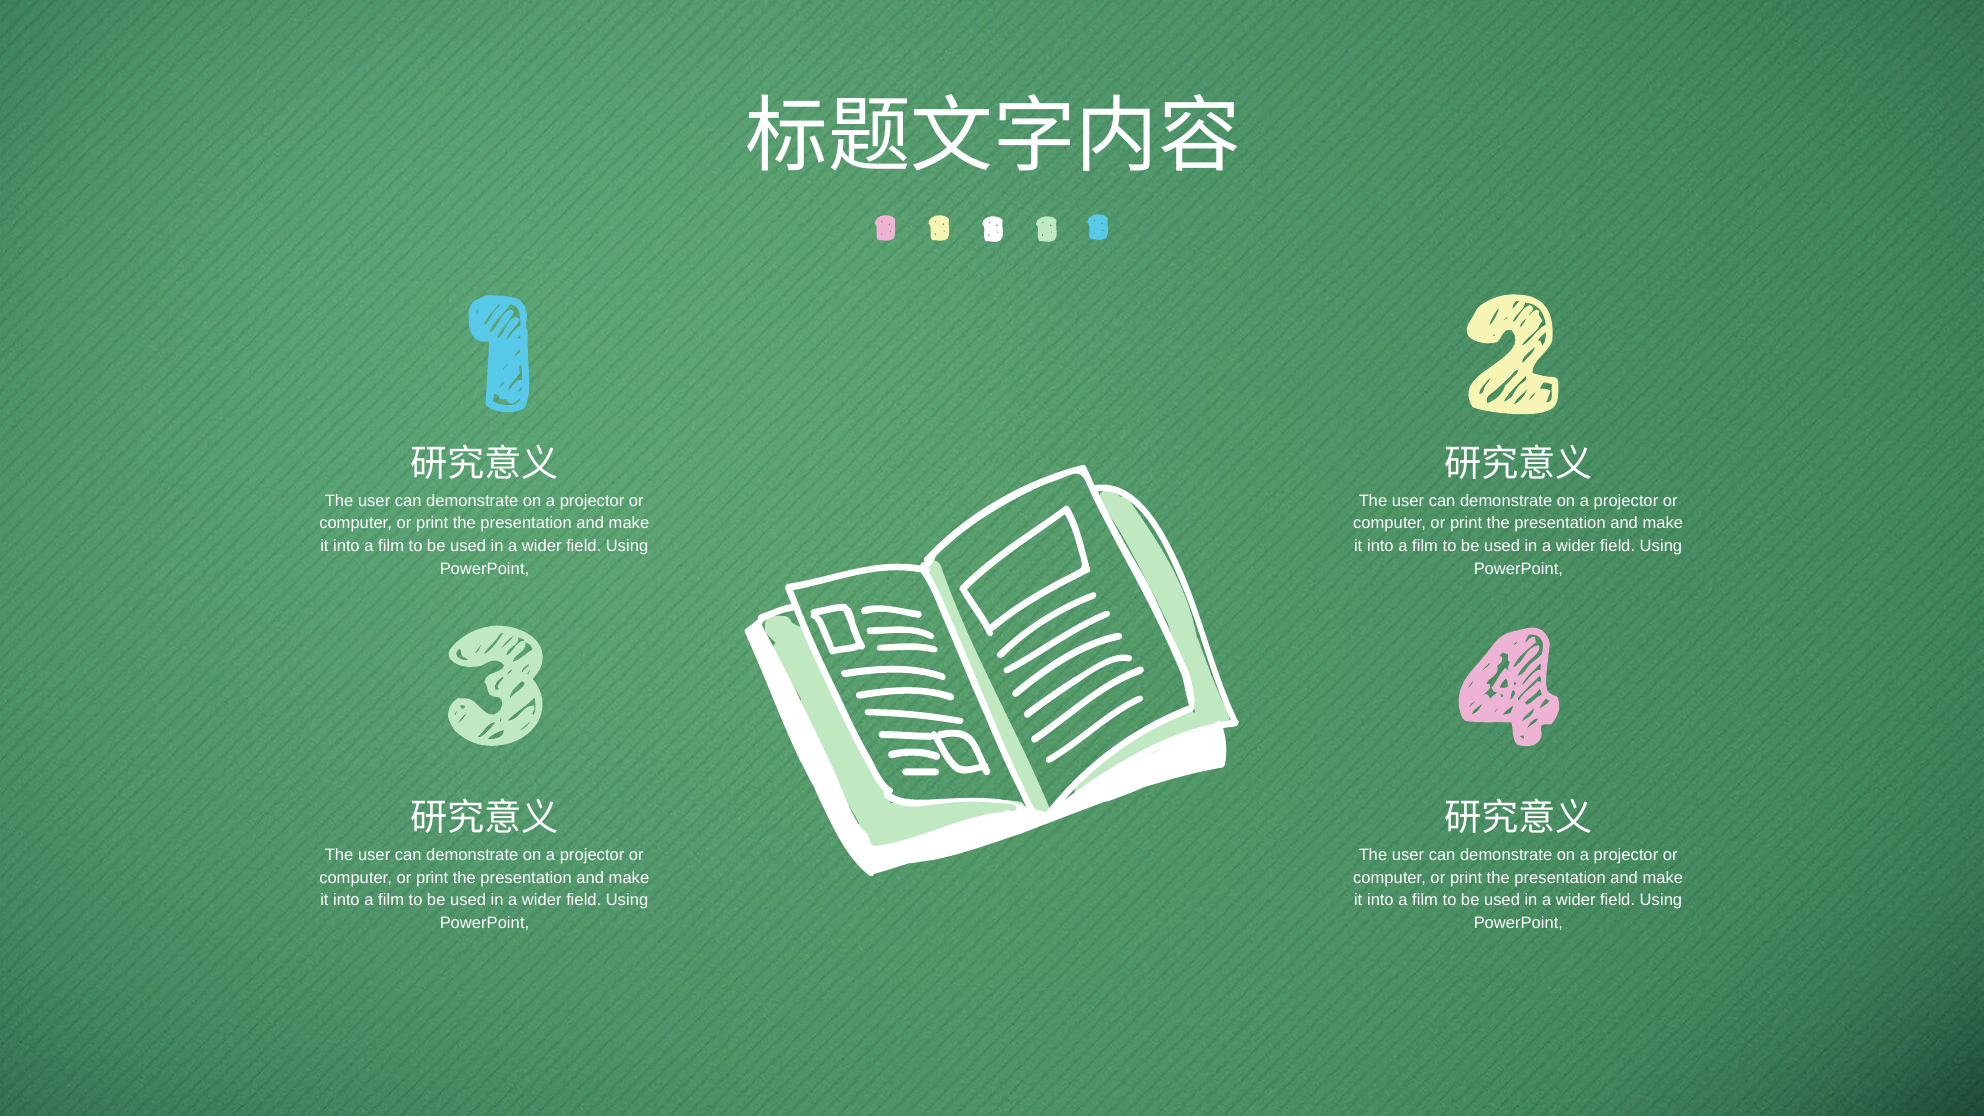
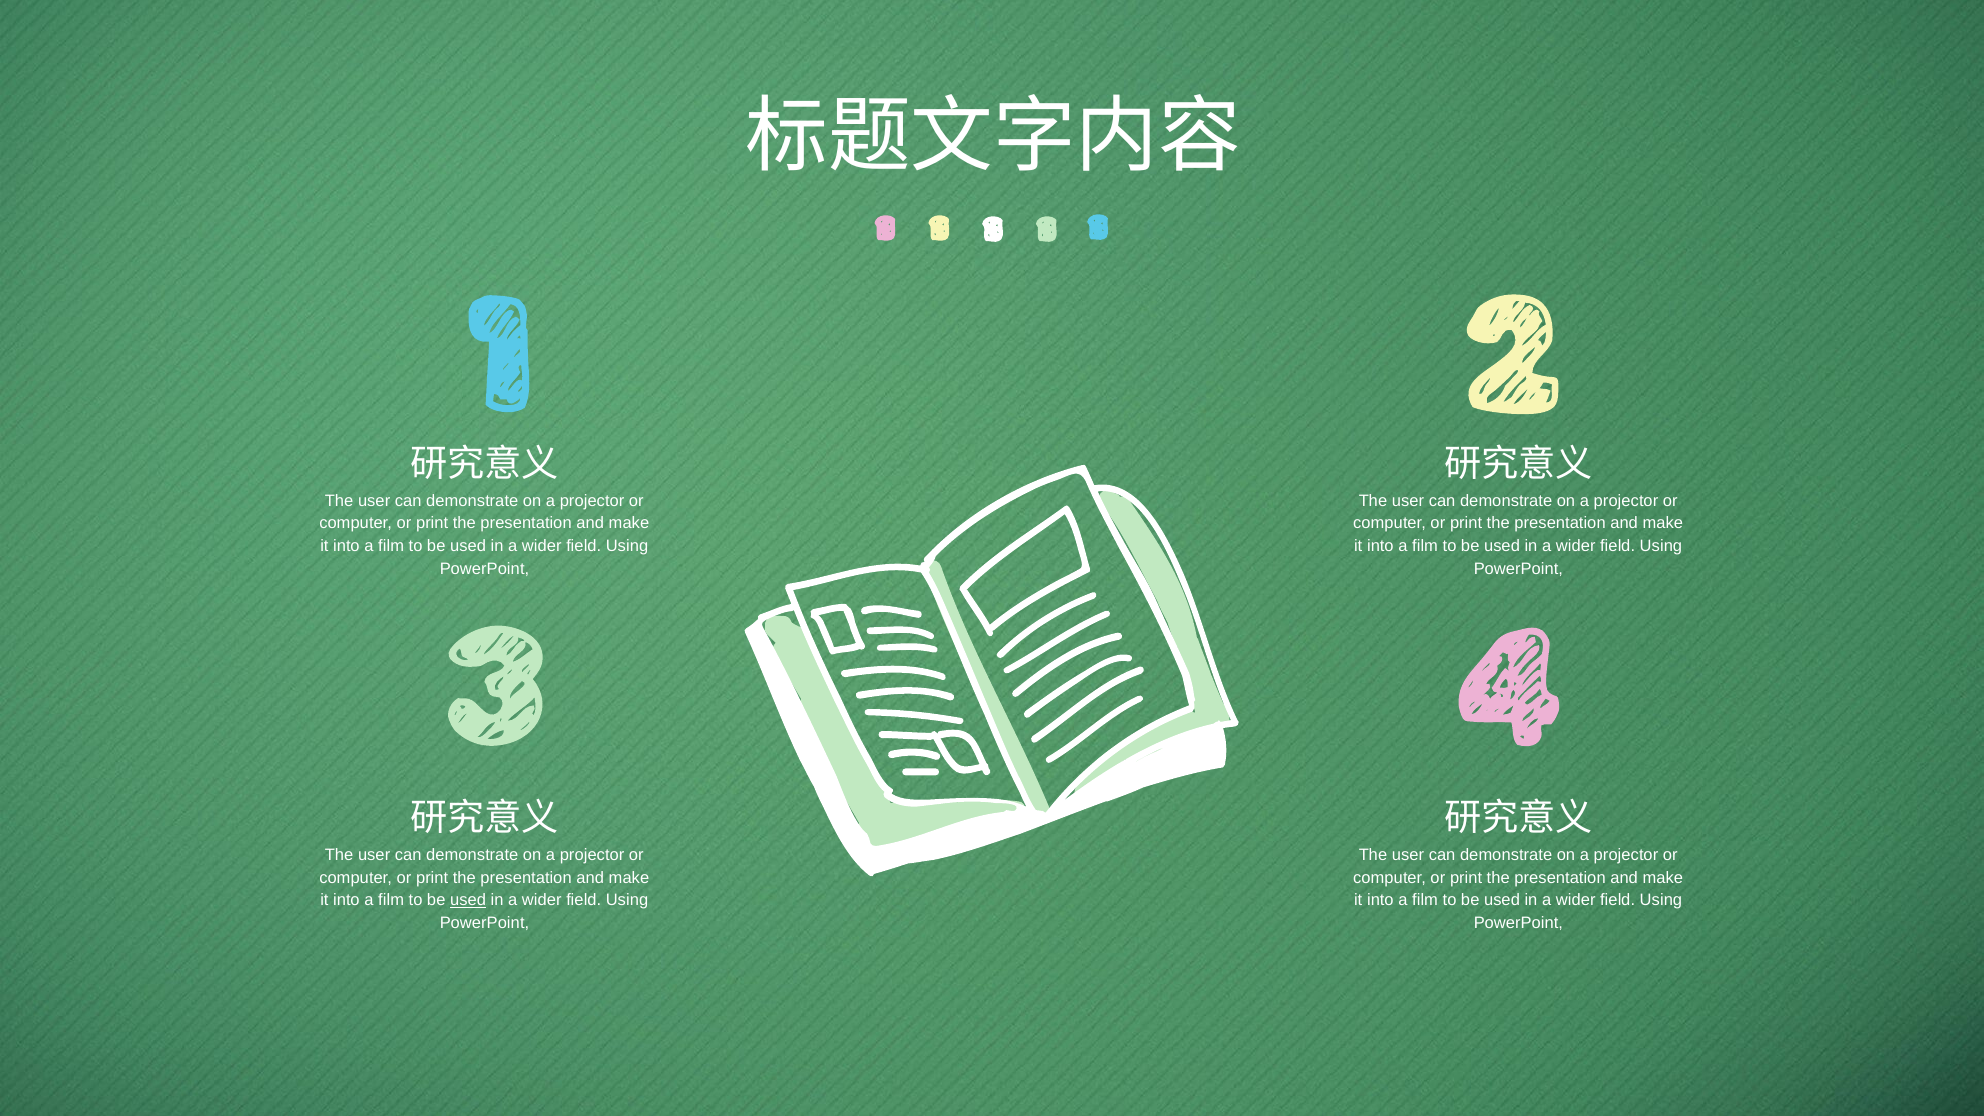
used underline: none -> present (468, 900)
